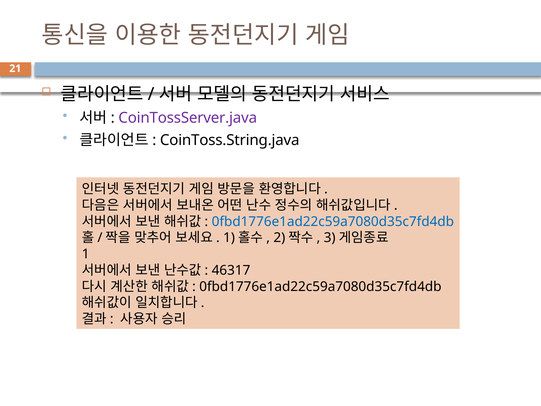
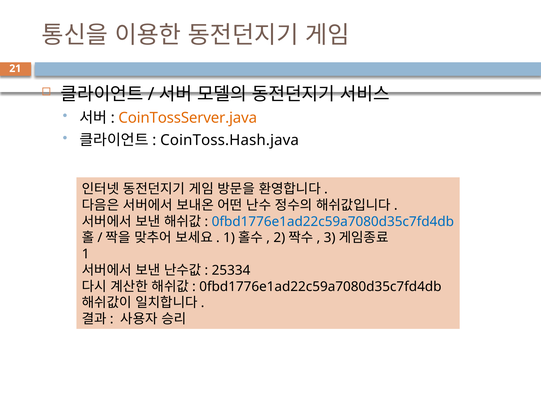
CoinTossServer.java colour: purple -> orange (188, 118)
CoinToss.String.java: CoinToss.String.java -> CoinToss.Hash.java (230, 140)
46317: 46317 -> 25334 (231, 270)
